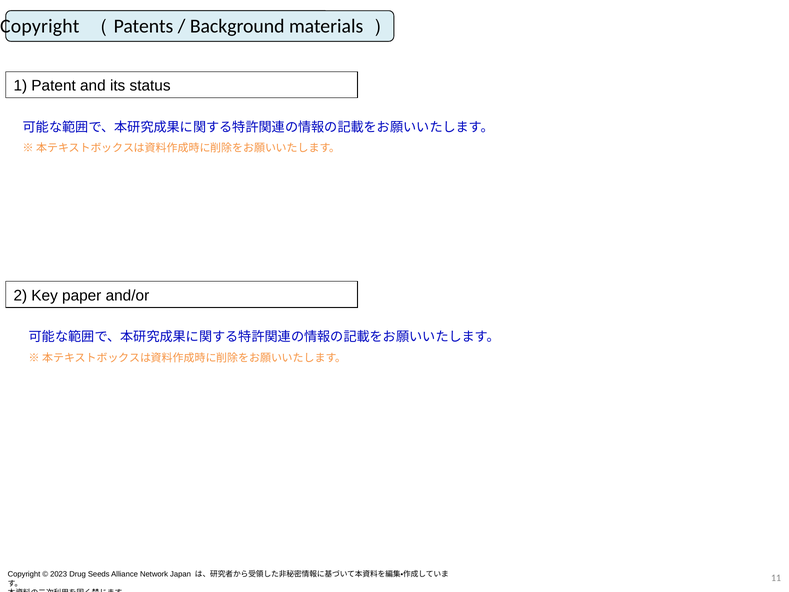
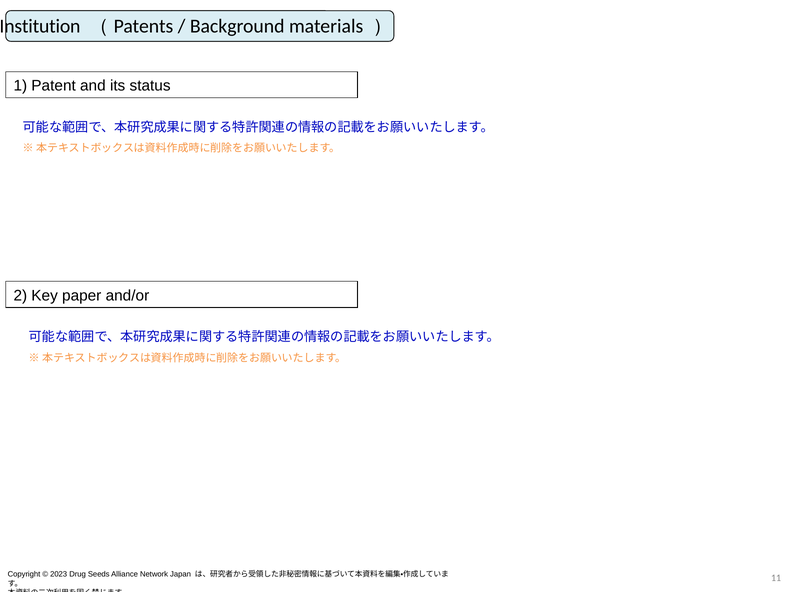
Copyright: Copyright -> Institution (40, 26)
